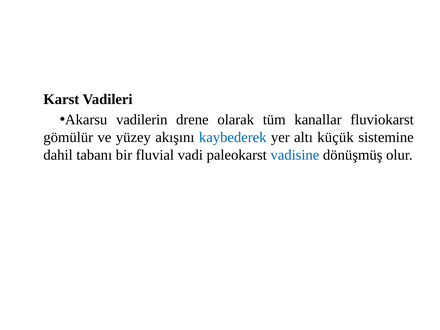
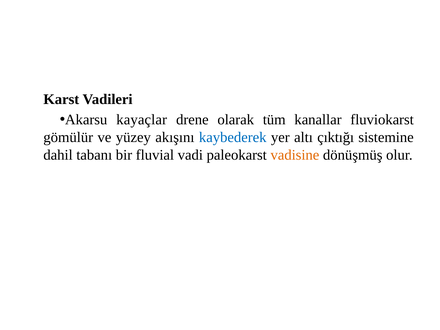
vadilerin: vadilerin -> kayaçlar (142, 120)
küçük: küçük -> çıktığı (336, 137)
vadisine colour: blue -> orange (295, 155)
